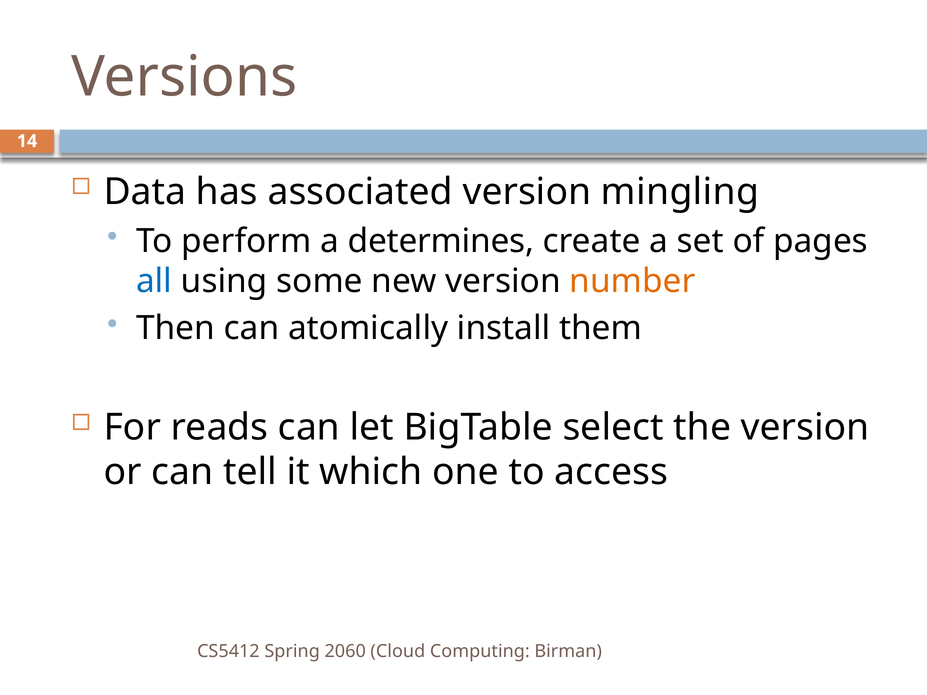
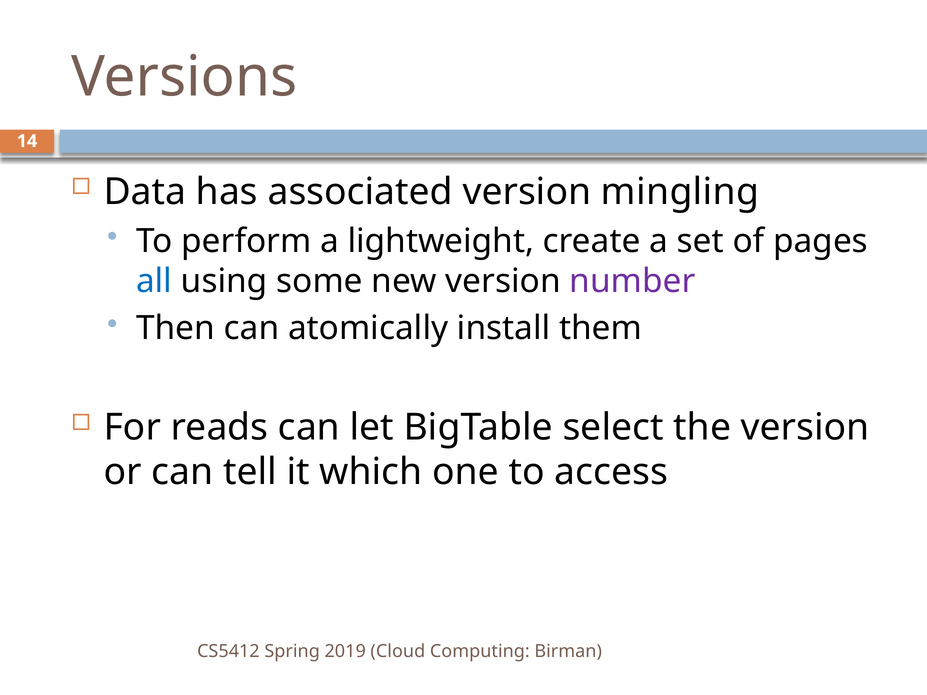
determines: determines -> lightweight (441, 241)
number colour: orange -> purple (633, 281)
2060: 2060 -> 2019 (345, 652)
